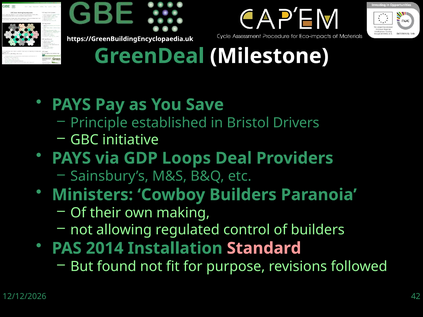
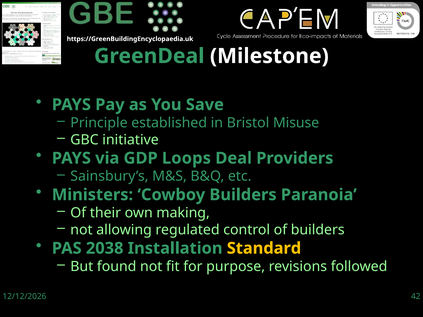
Drivers: Drivers -> Misuse (296, 123)
2014: 2014 -> 2038 (105, 248)
Standard colour: pink -> yellow (264, 248)
